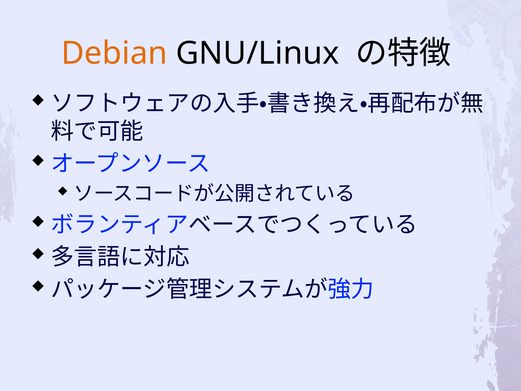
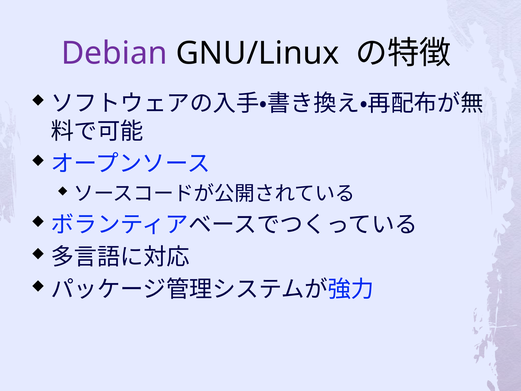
Debian colour: orange -> purple (114, 53)
